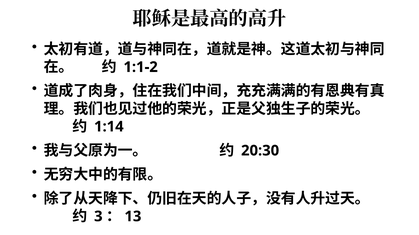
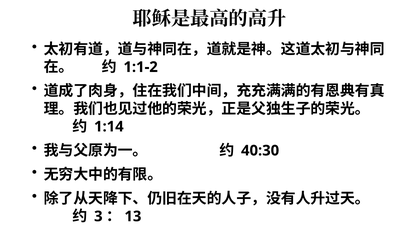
20:30: 20:30 -> 40:30 (260, 151)
